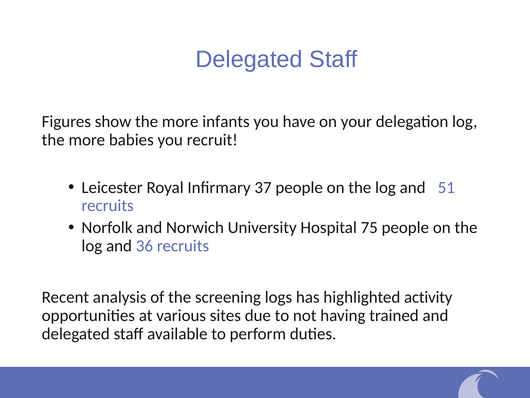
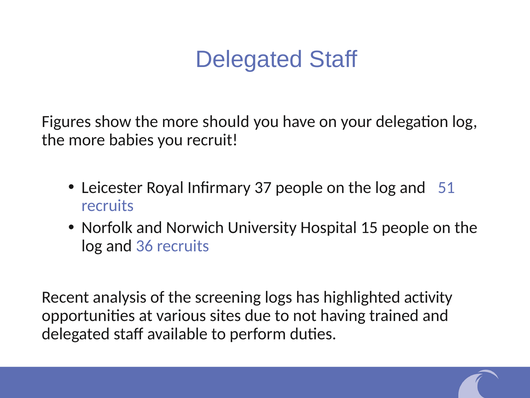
infants: infants -> should (226, 121)
75: 75 -> 15 (369, 227)
